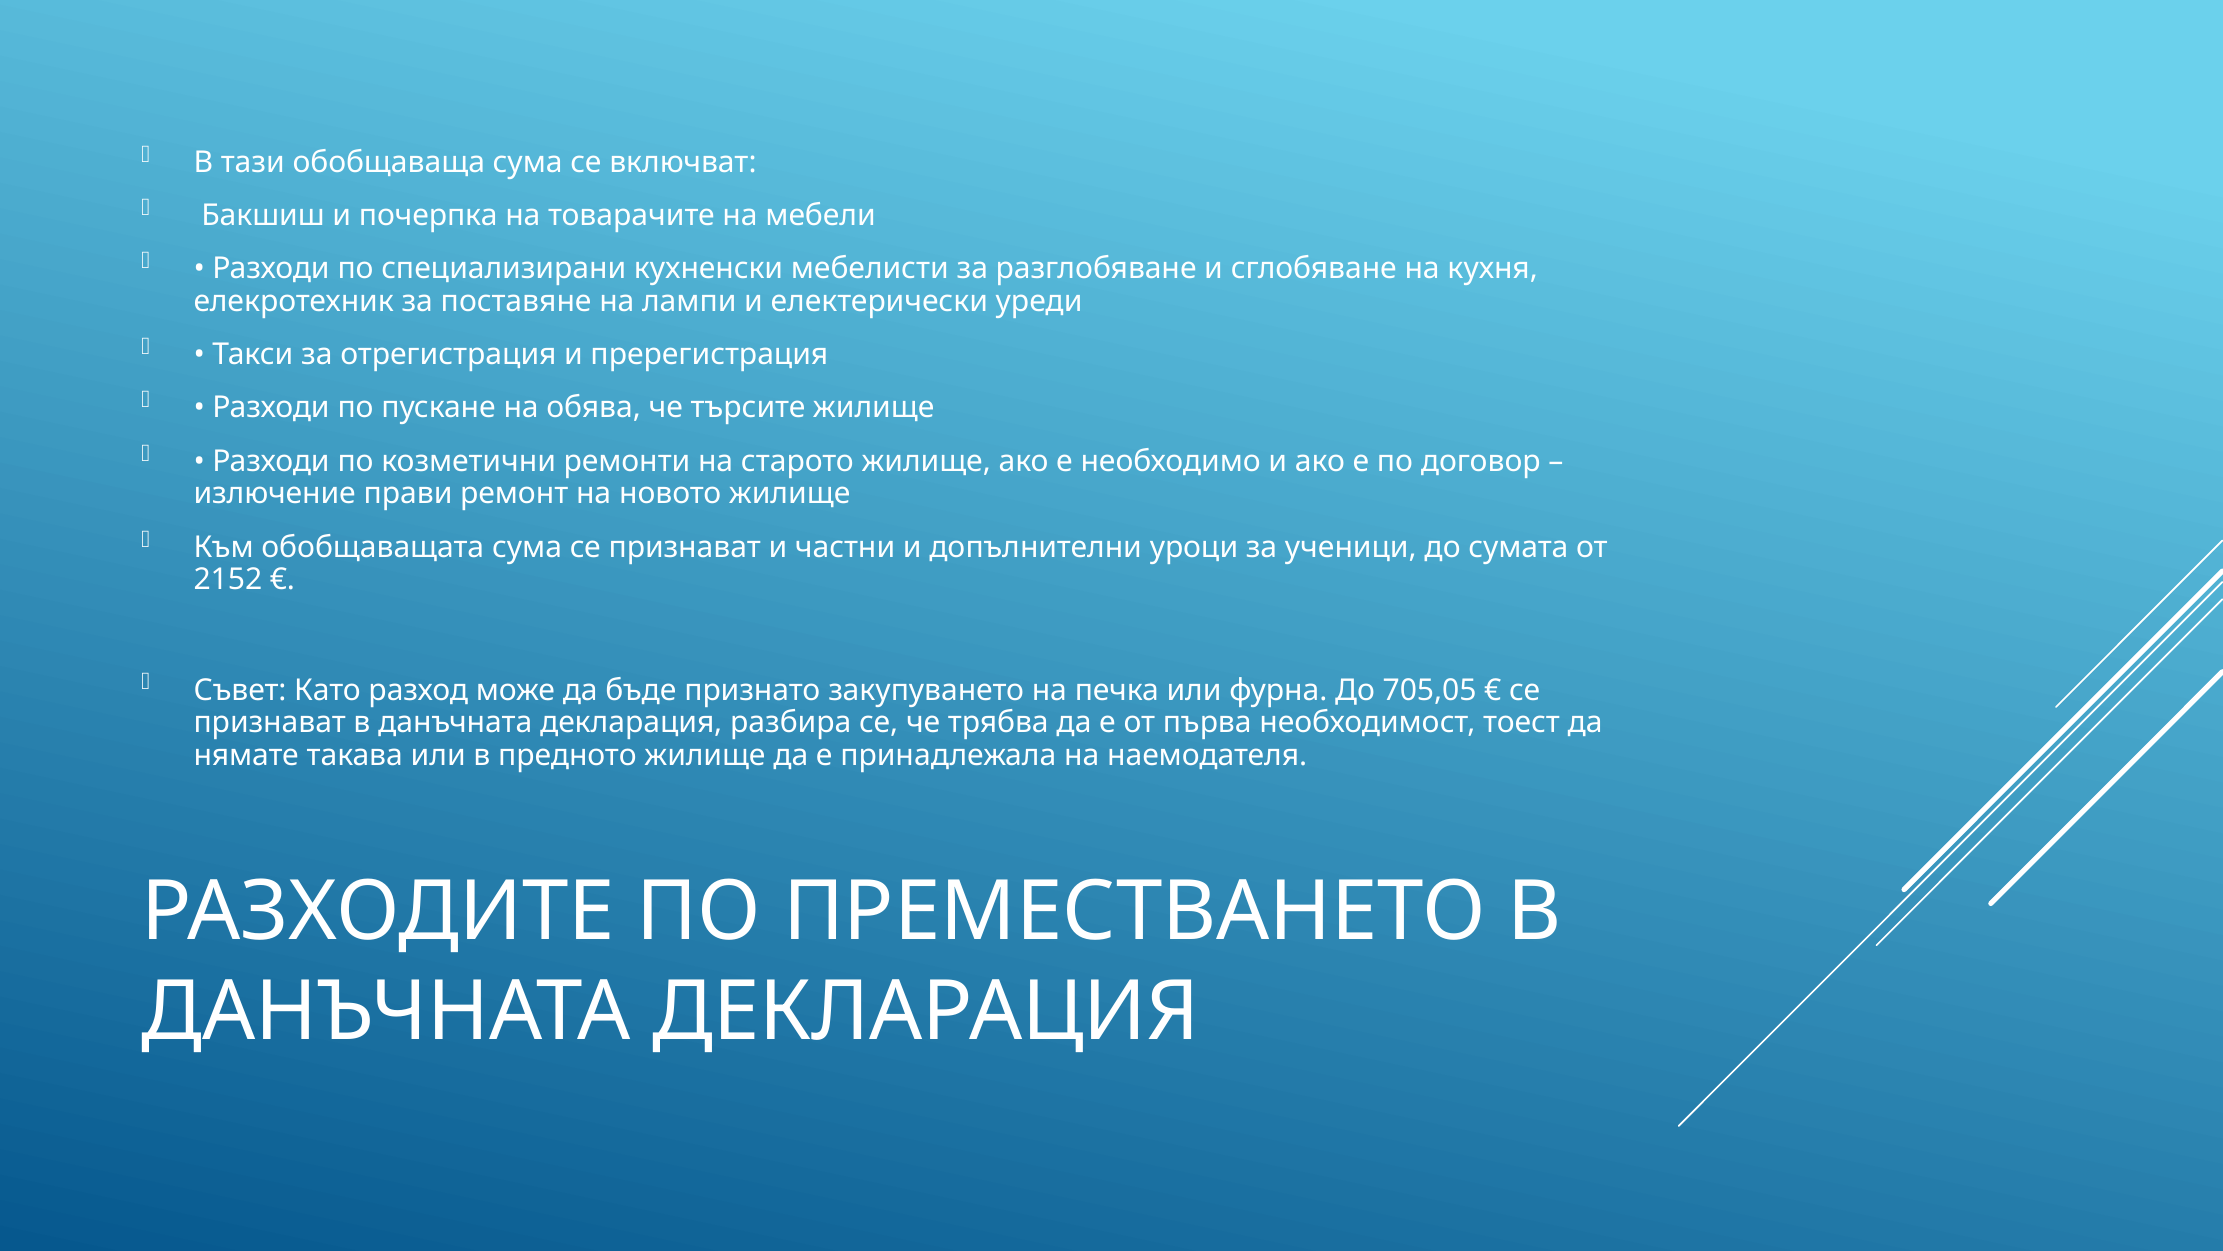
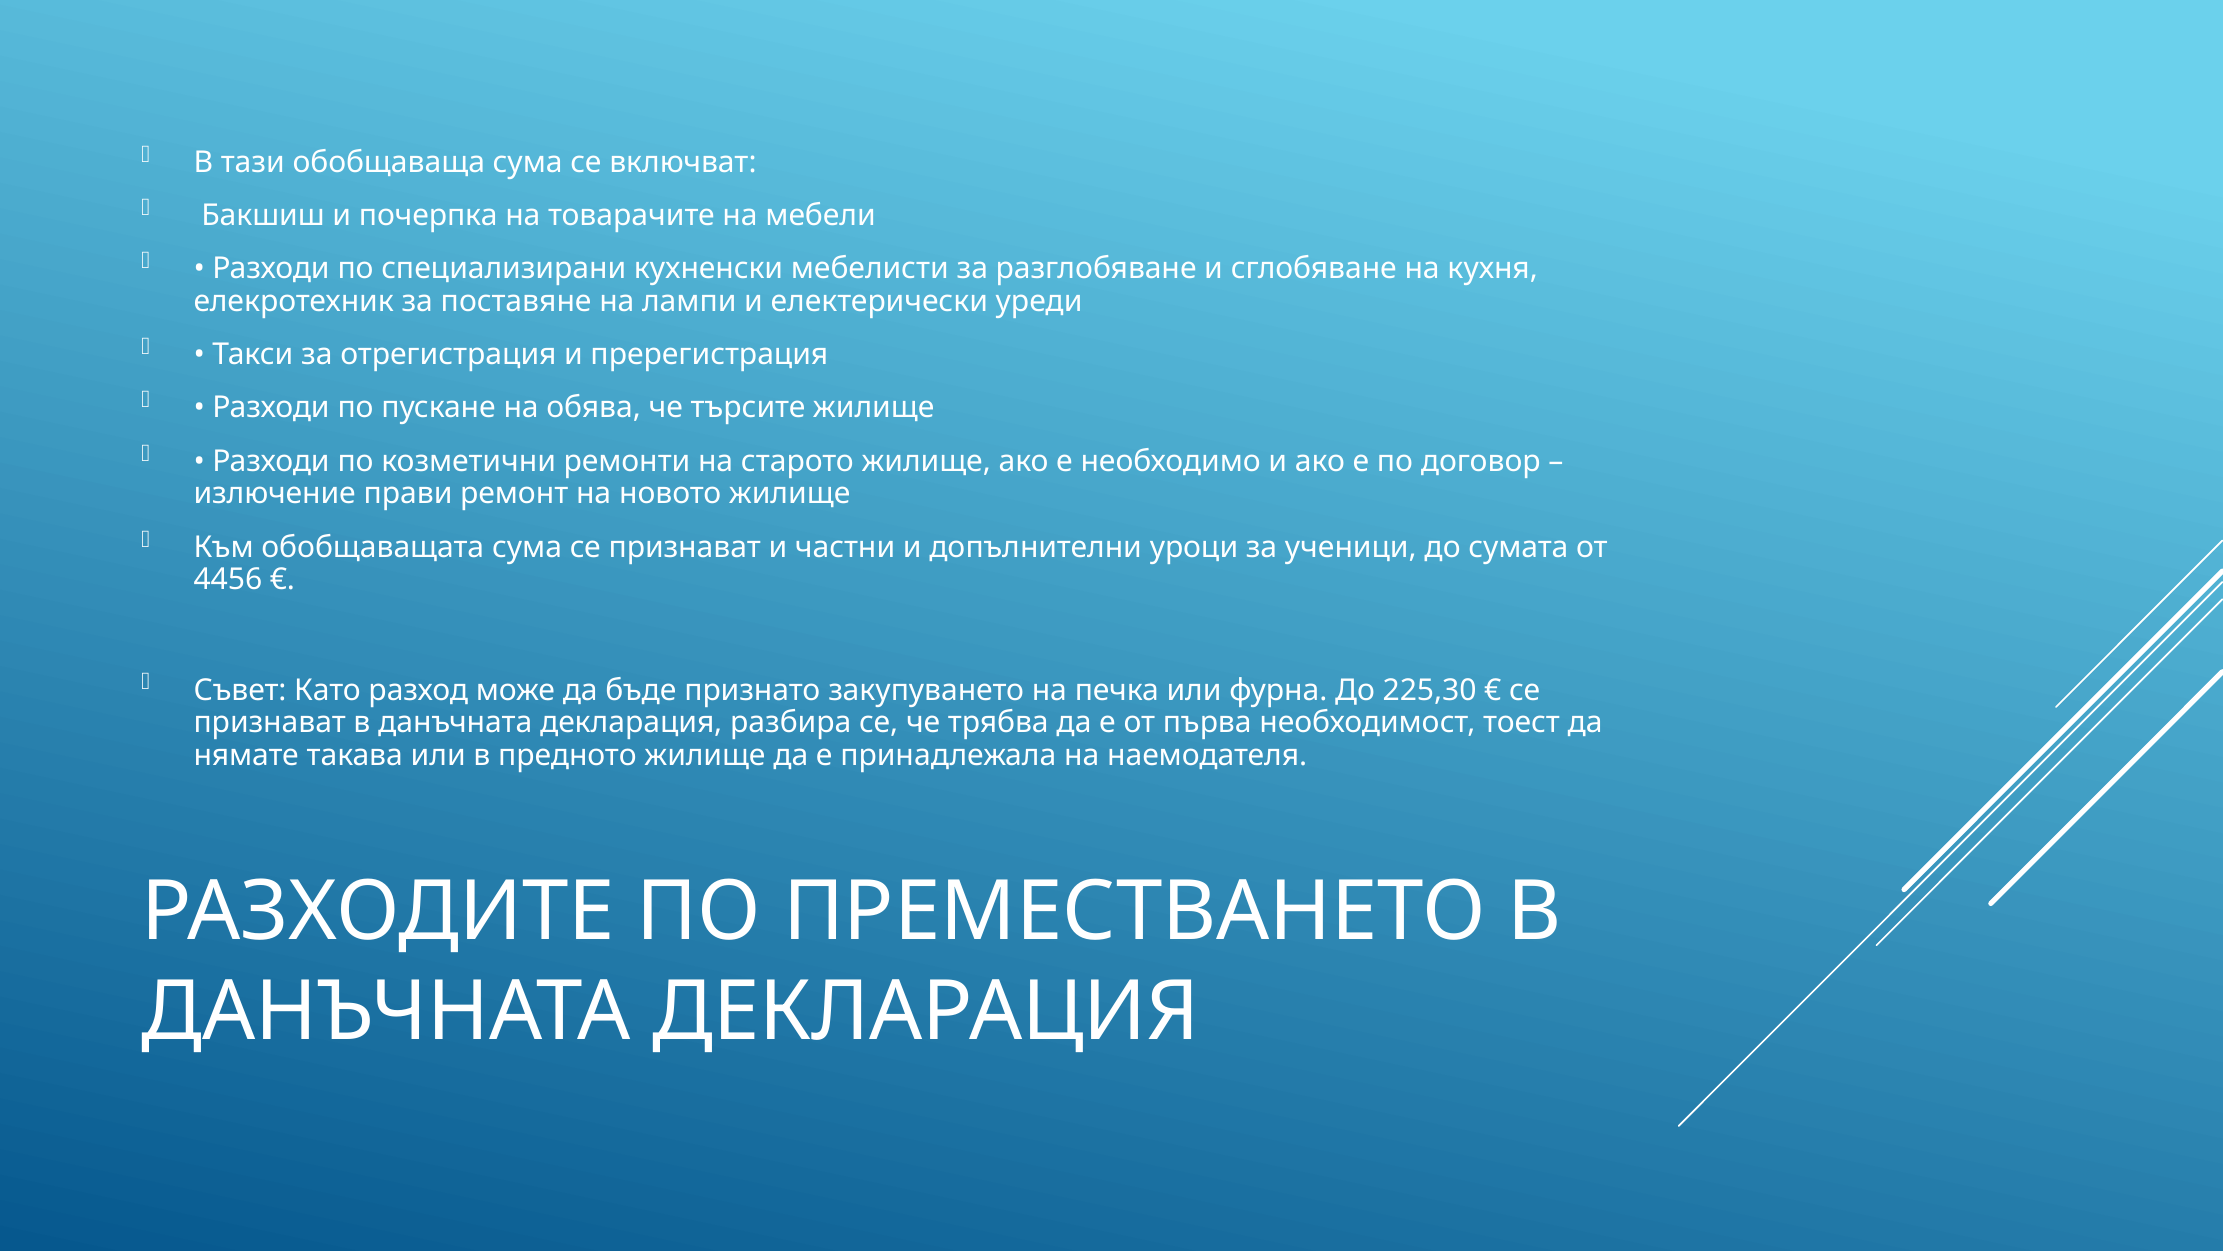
2152: 2152 -> 4456 (228, 580)
705,05: 705,05 -> 225,30 (1430, 690)
